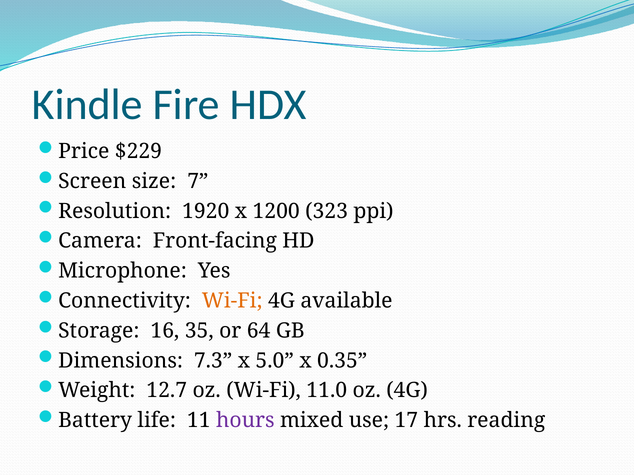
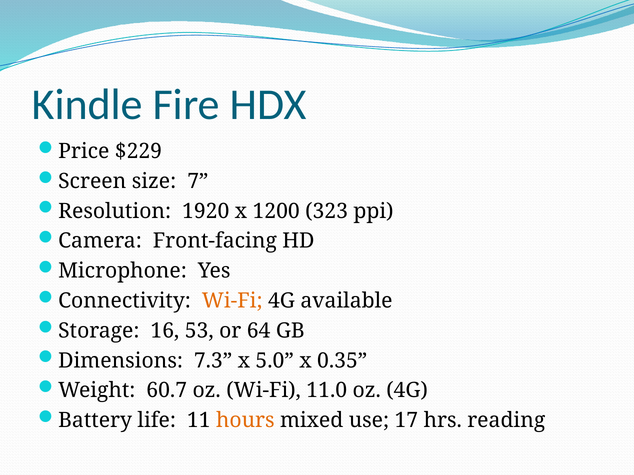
35: 35 -> 53 (199, 331)
12.7: 12.7 -> 60.7 (167, 391)
hours colour: purple -> orange (245, 421)
